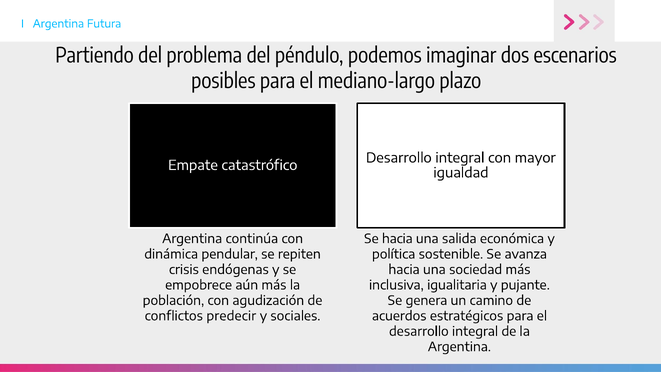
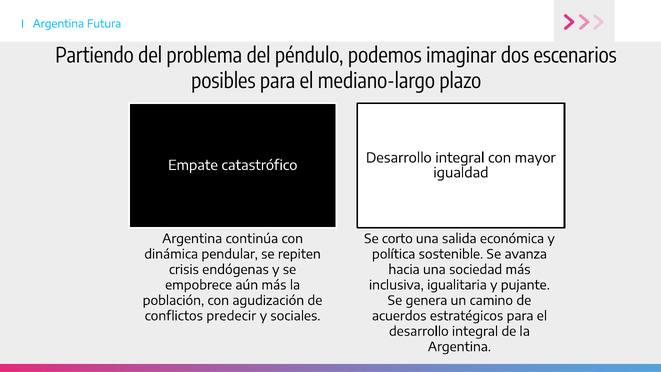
Se hacia: hacia -> corto (397, 239)
